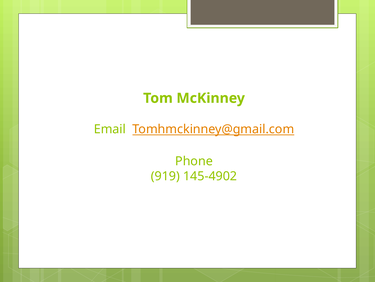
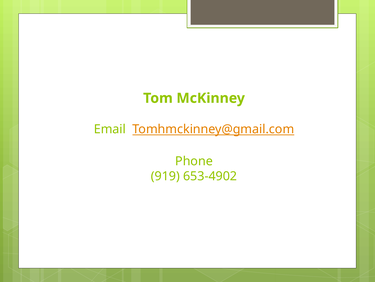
145-4902: 145-4902 -> 653-4902 (210, 176)
